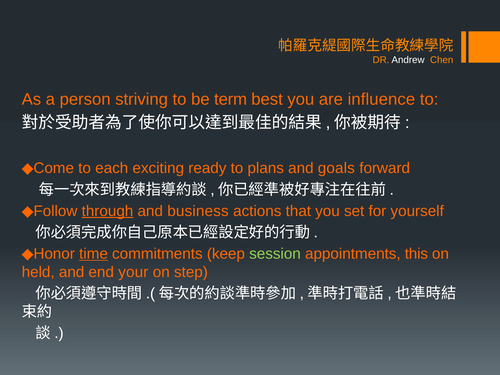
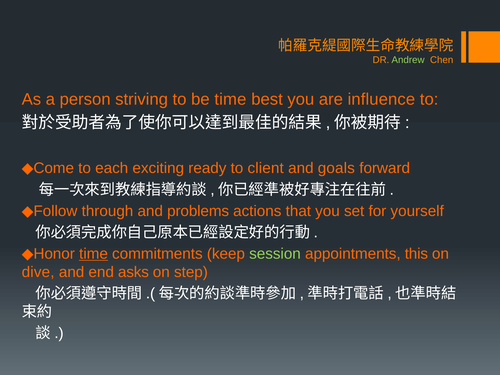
Andrew colour: white -> light green (408, 60)
be term: term -> time (230, 99)
plans: plans -> client (266, 168)
through underline: present -> none (107, 211)
business: business -> problems (198, 211)
held: held -> dive (38, 272)
your: your -> asks (133, 272)
